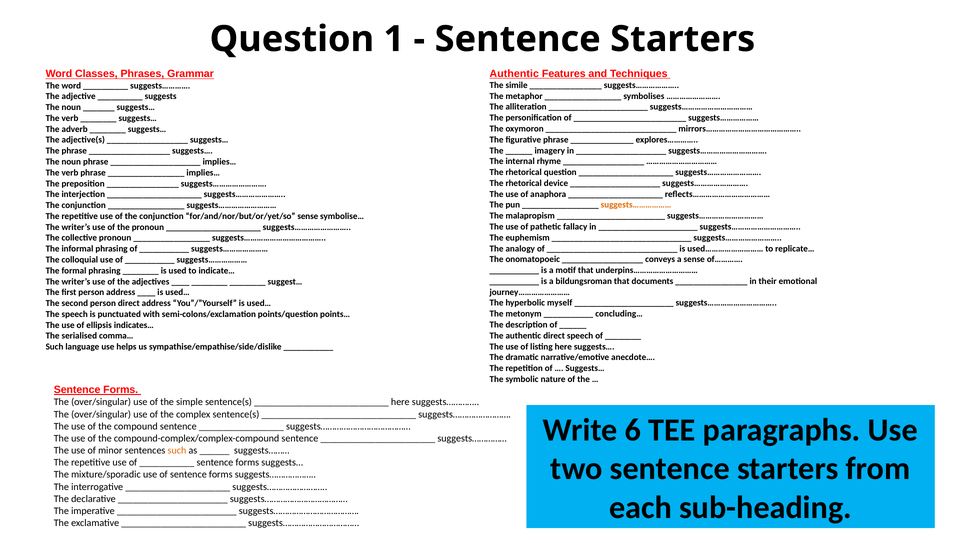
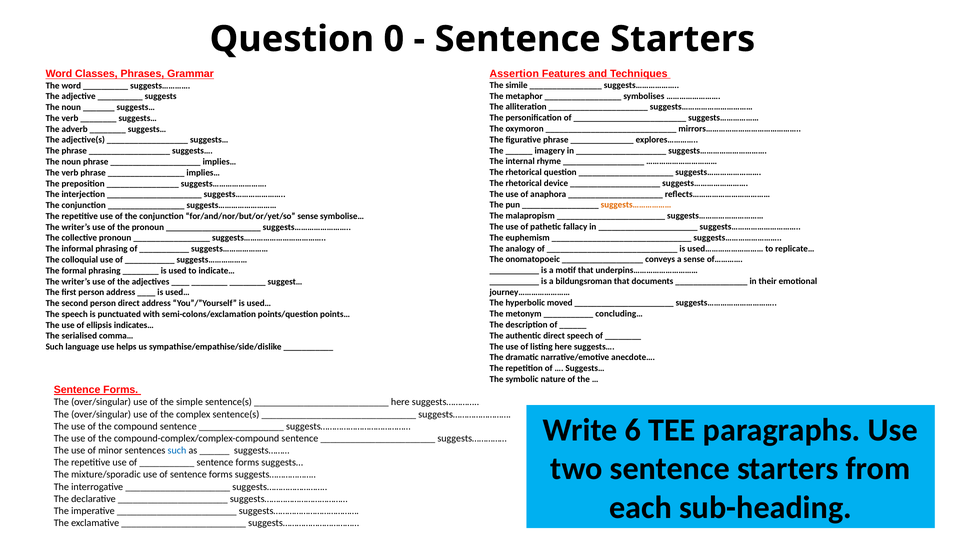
1: 1 -> 0 (394, 39)
Authentic: Authentic -> Assertion (514, 74)
myself: myself -> moved (560, 303)
such colour: orange -> blue (177, 450)
